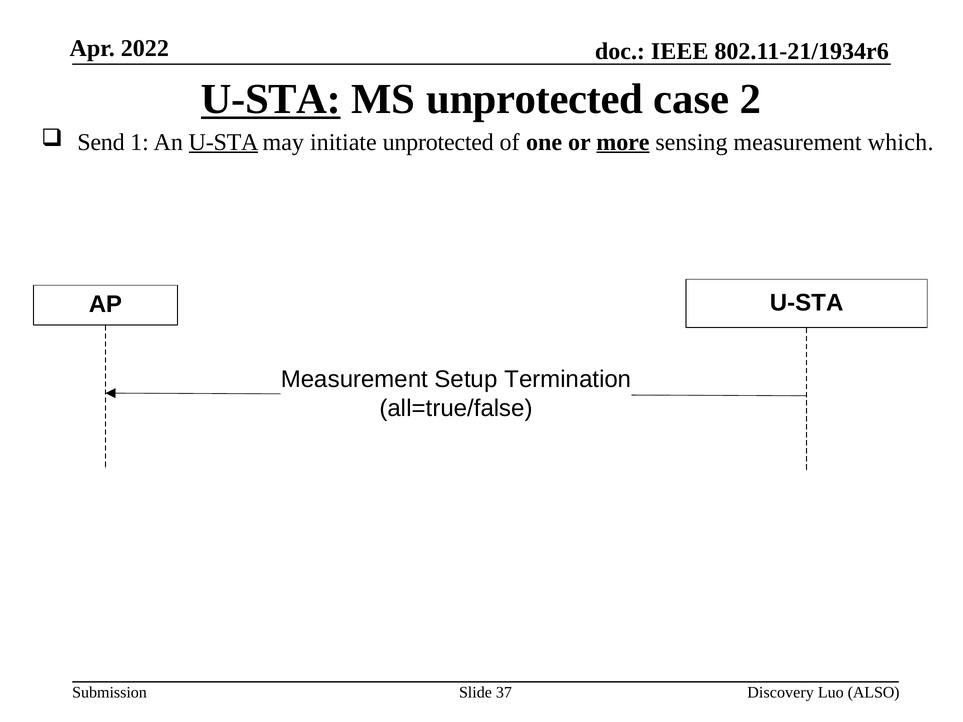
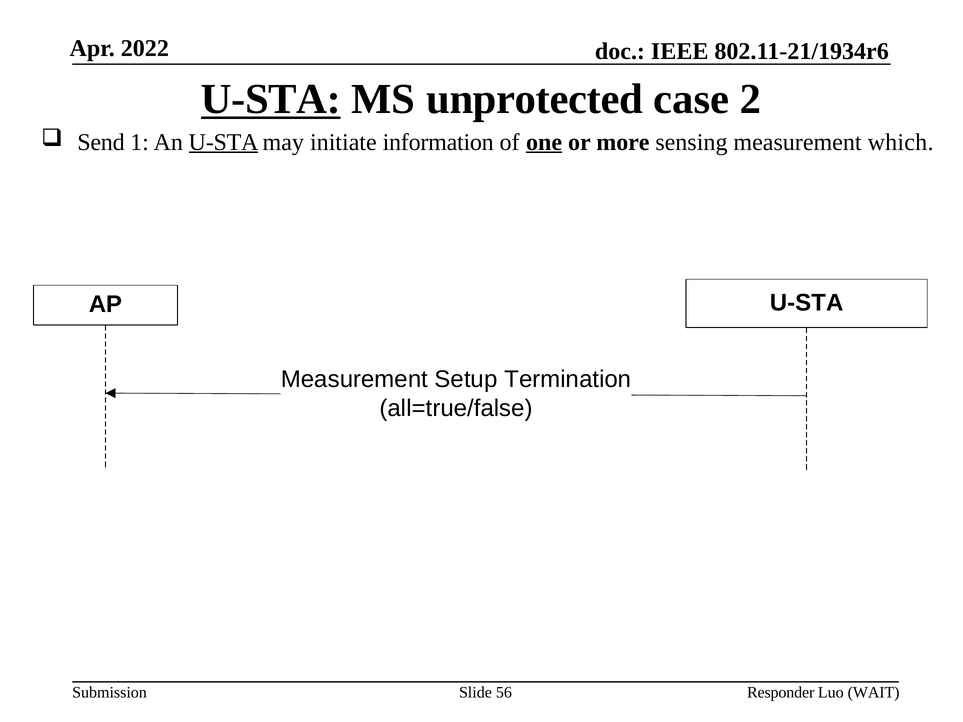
initiate unprotected: unprotected -> information (438, 142)
one underline: none -> present (544, 142)
more underline: present -> none (623, 142)
37: 37 -> 56 (504, 693)
Discovery: Discovery -> Responder (781, 693)
ALSO: ALSO -> WAIT (874, 693)
